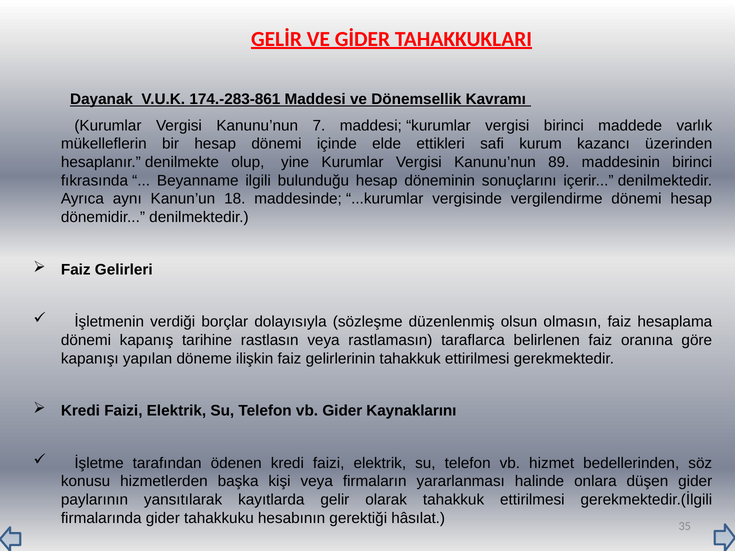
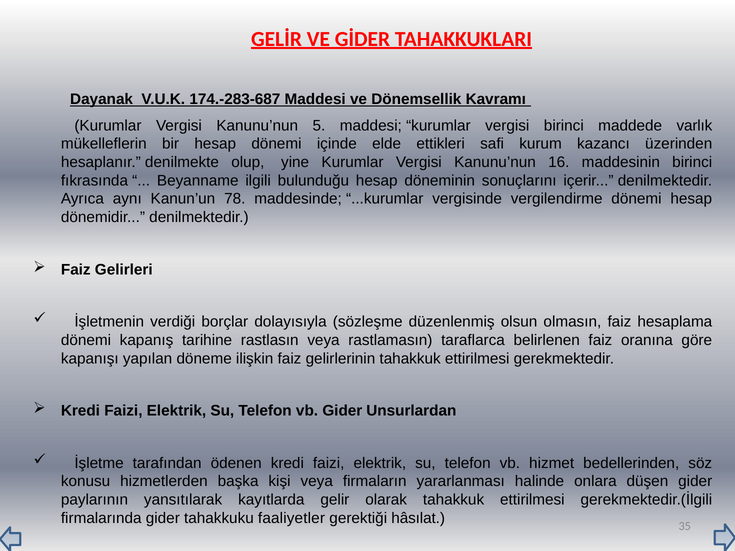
174.-283-861: 174.-283-861 -> 174.-283-687 (235, 99)
7: 7 -> 5 (319, 126)
89: 89 -> 16 (559, 162)
18: 18 -> 78 (235, 199)
Kaynaklarını: Kaynaklarını -> Unsurlardan (411, 411)
hesabının: hesabının -> faaliyetler (291, 518)
